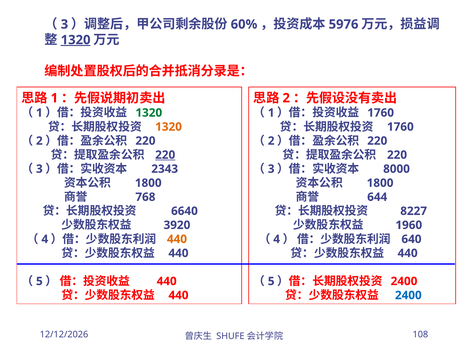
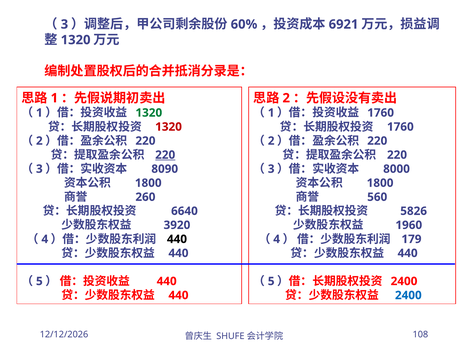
5976: 5976 -> 6921 (344, 24)
1320 underline: present -> none (76, 40)
1320 colour: orange -> red (169, 127)
2343: 2343 -> 8090 (165, 169)
768: 768 -> 260 (145, 197)
644: 644 -> 560 (377, 197)
8227: 8227 -> 5826 (414, 211)
440 colour: orange -> black (177, 239)
640: 640 -> 179 (411, 239)
